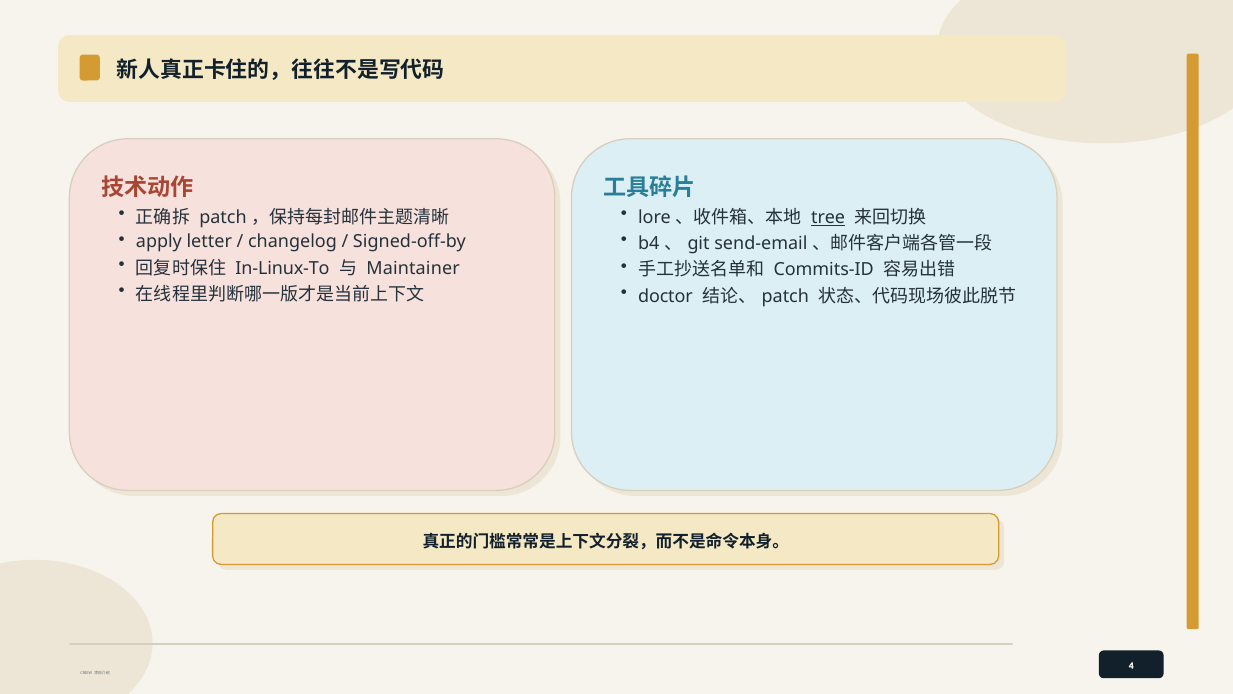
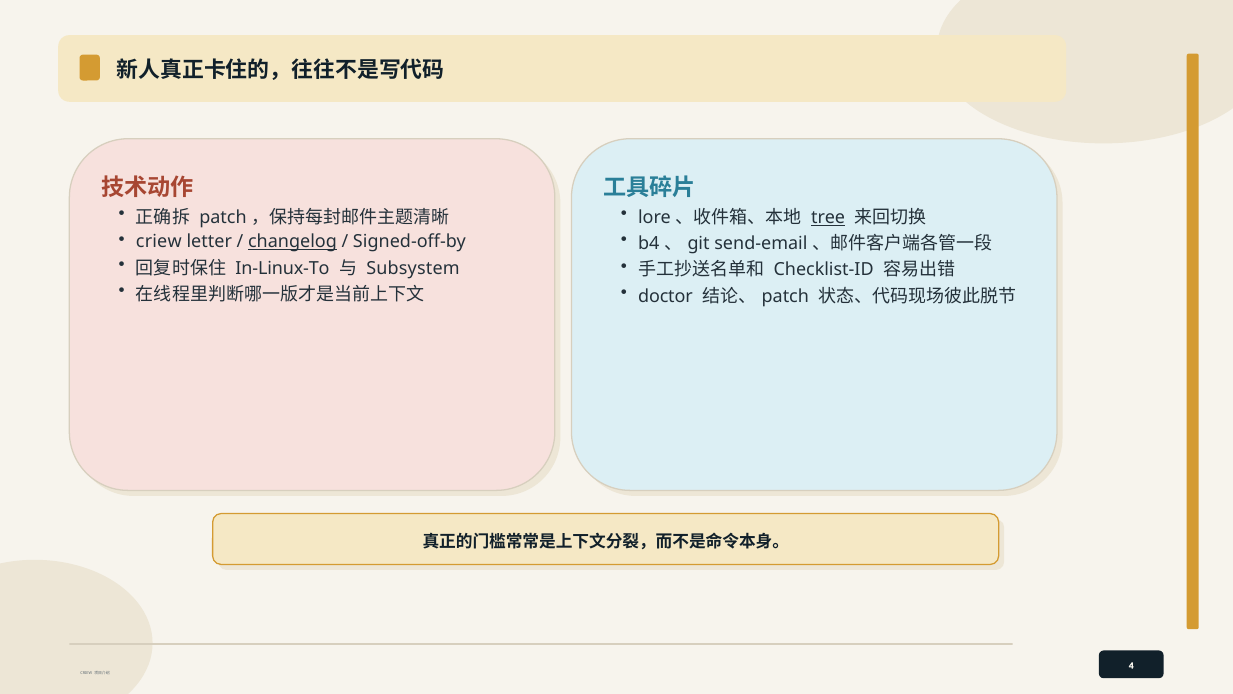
apply: apply -> criew (159, 242)
changelog underline: none -> present (293, 242)
Maintainer: Maintainer -> Subsystem (413, 268)
Commits-ID: Commits-ID -> Checklist-ID (824, 270)
